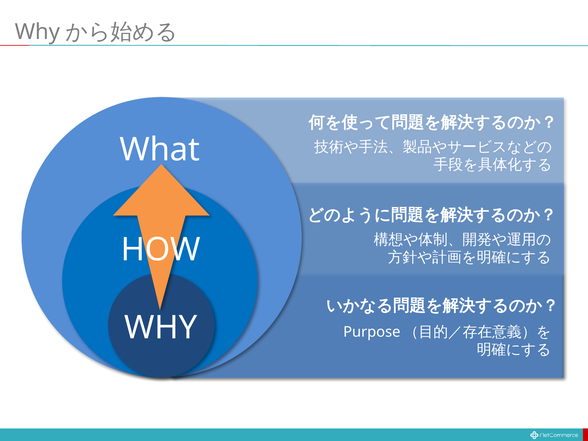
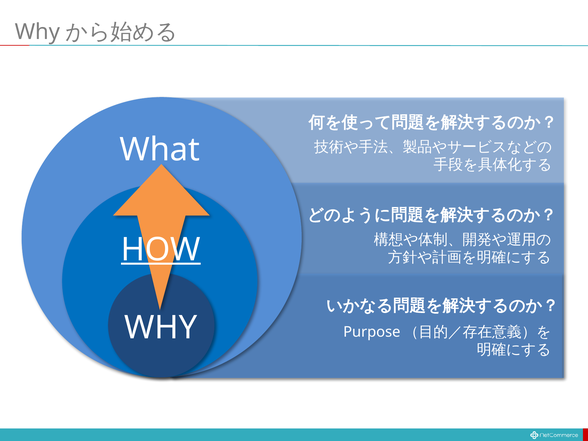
HOW underline: none -> present (161, 250)
